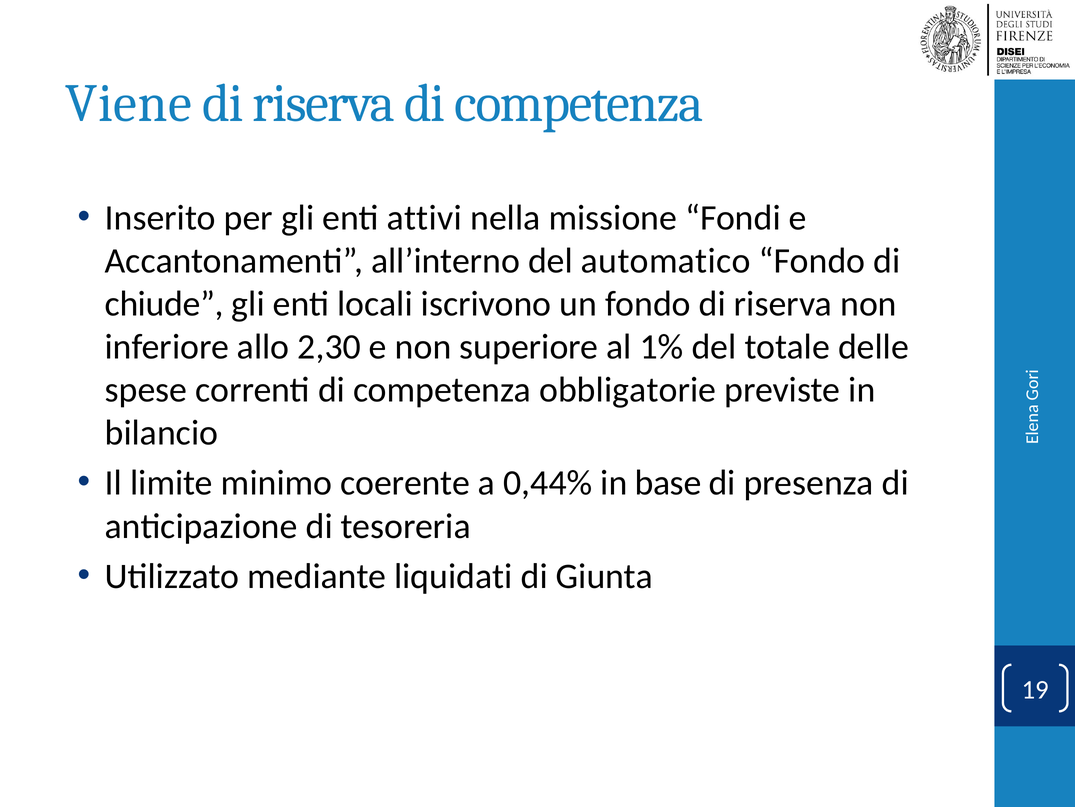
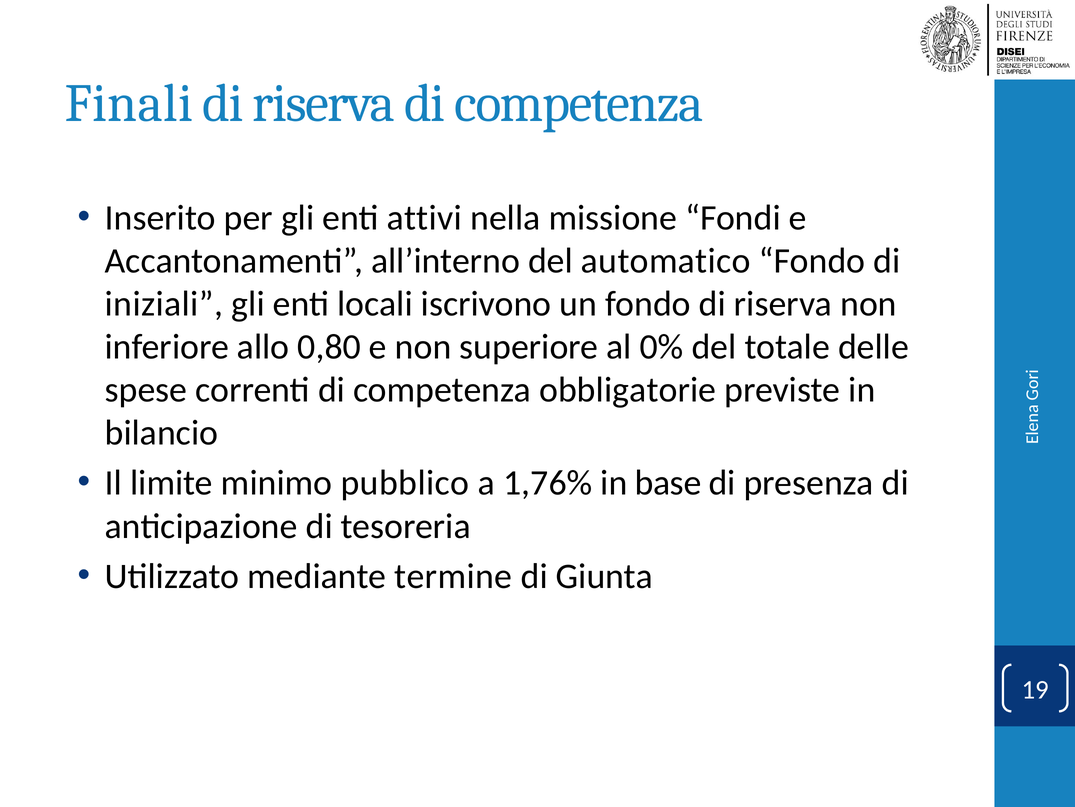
Viene: Viene -> Finali (129, 103)
chiude: chiude -> iniziali (164, 304)
2,30: 2,30 -> 0,80 (329, 347)
1%: 1% -> 0% (662, 347)
coerente: coerente -> pubblico (405, 483)
0,44%: 0,44% -> 1,76% (548, 483)
liquidati: liquidati -> termine (453, 576)
